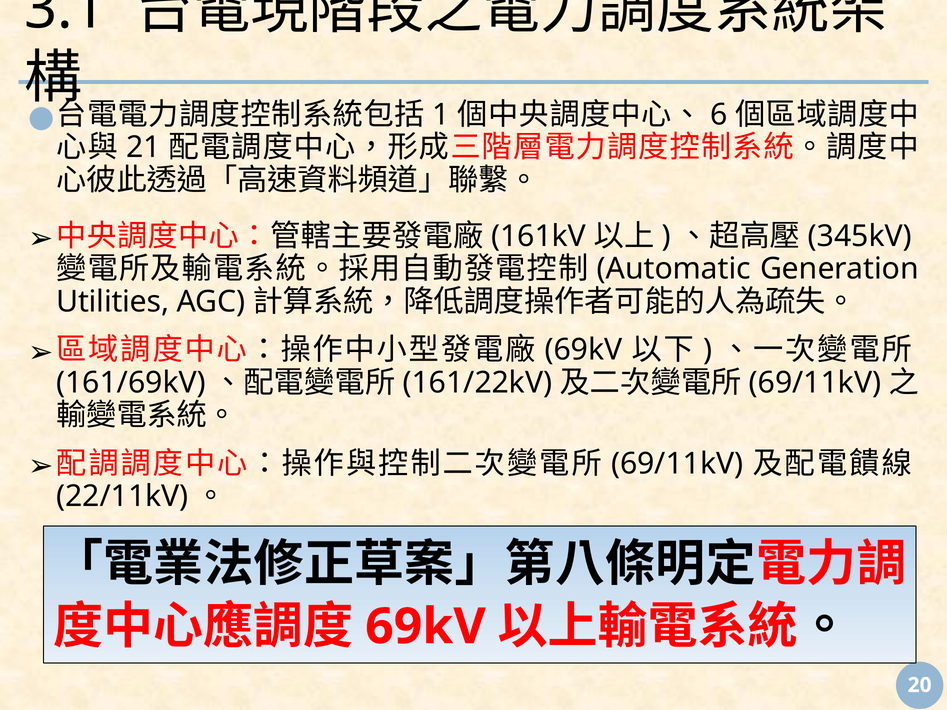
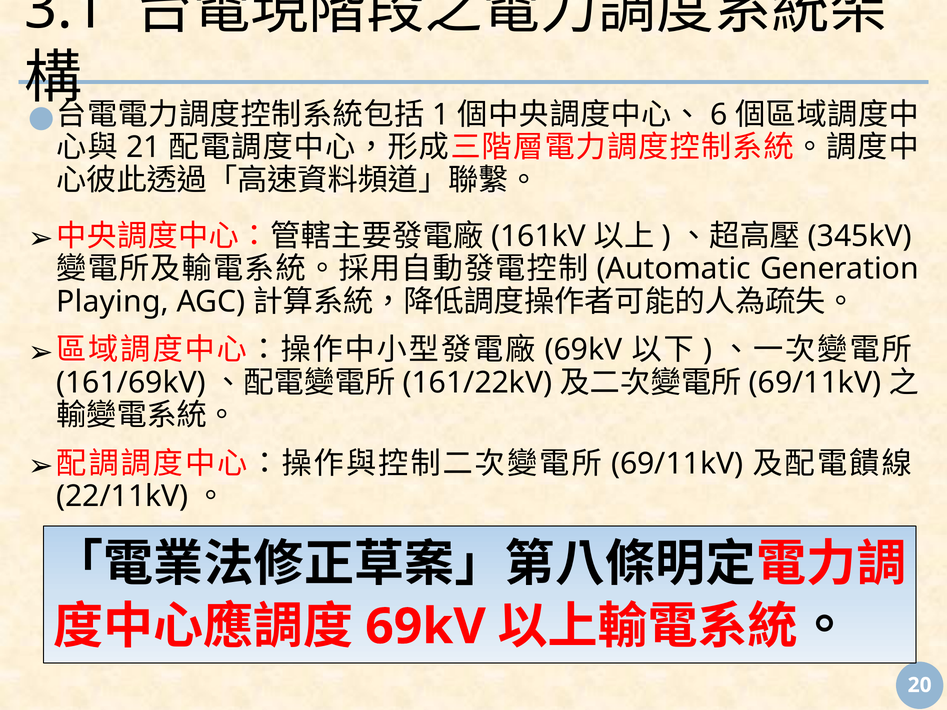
Utilities: Utilities -> Playing (113, 302)
